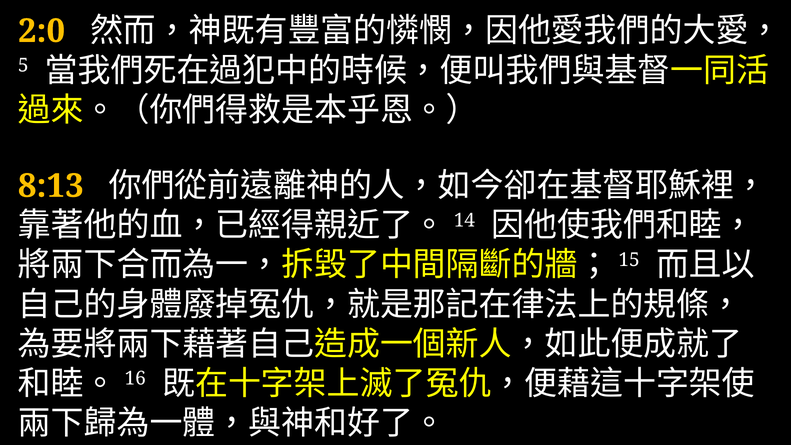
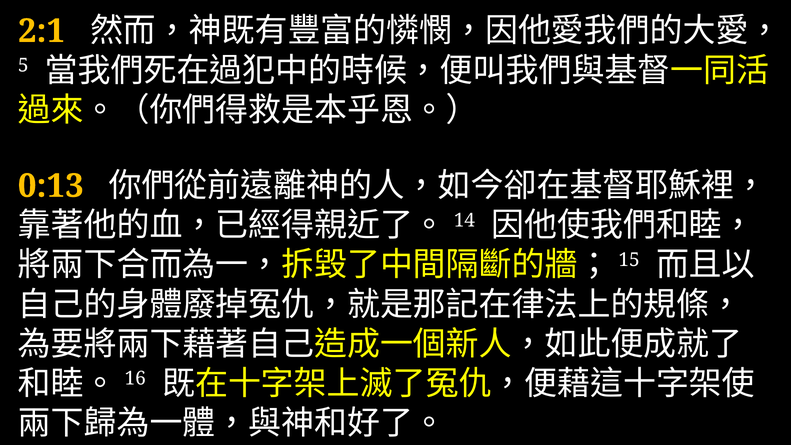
2:0: 2:0 -> 2:1 (41, 31)
8:13: 8:13 -> 0:13 (51, 186)
